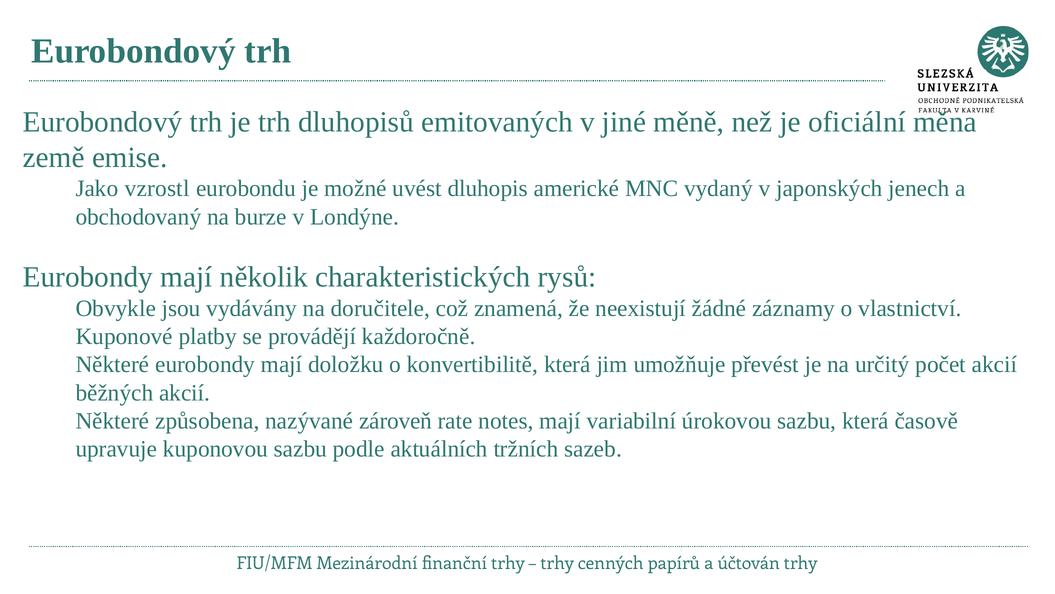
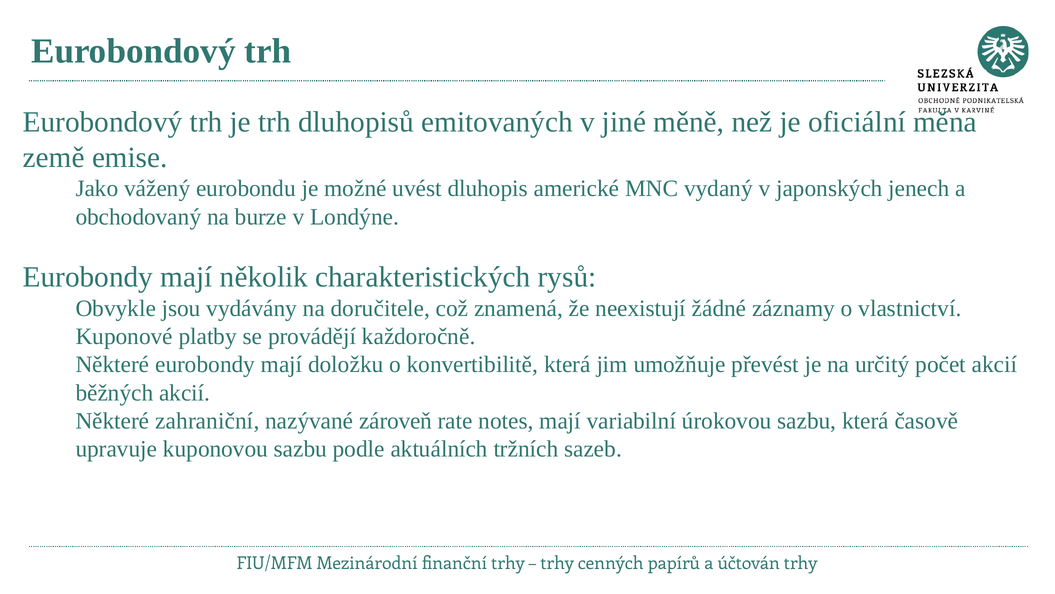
vzrostl: vzrostl -> vážený (157, 189)
způsobena: způsobena -> zahraniční (207, 421)
